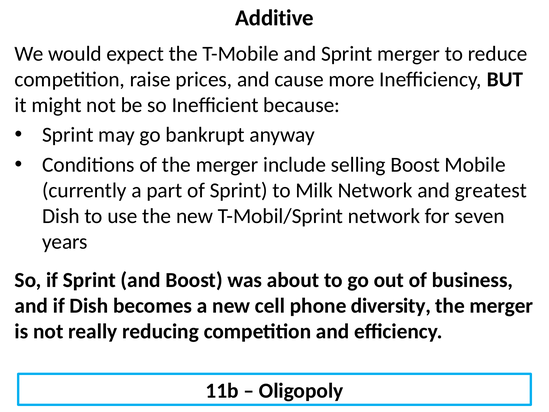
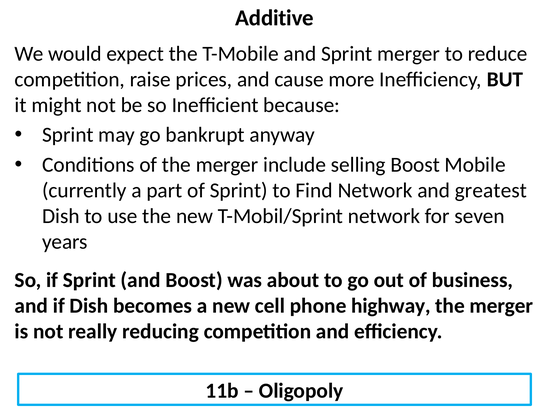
Milk: Milk -> Find (314, 190)
diversity: diversity -> highway (391, 306)
